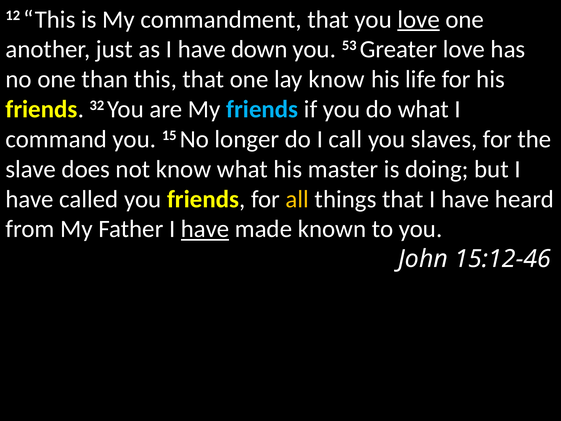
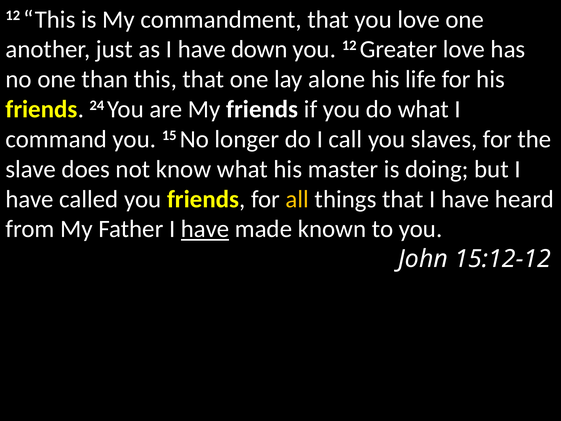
love underline: present -> none (419, 19)
you 53: 53 -> 12 (349, 45)
lay know: know -> alone (337, 79)
32: 32 -> 24 (97, 105)
friends colour: light blue -> white (262, 109)
15:12-46: 15:12-46 -> 15:12-12 (503, 259)
